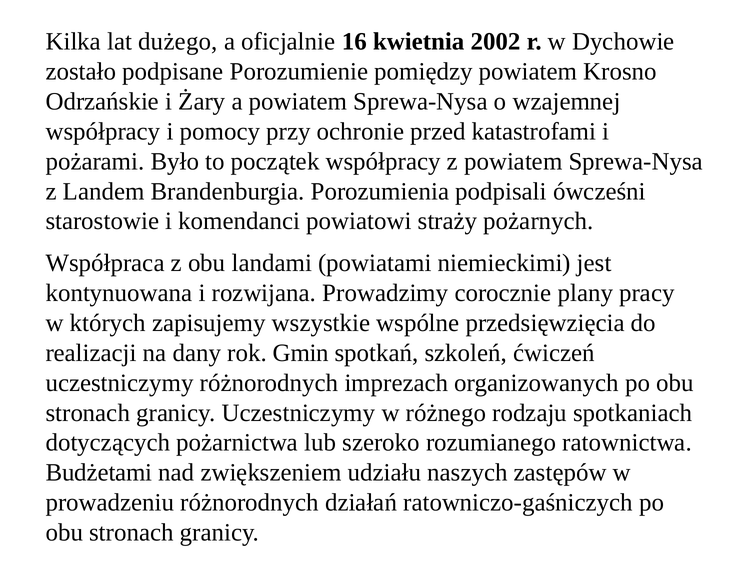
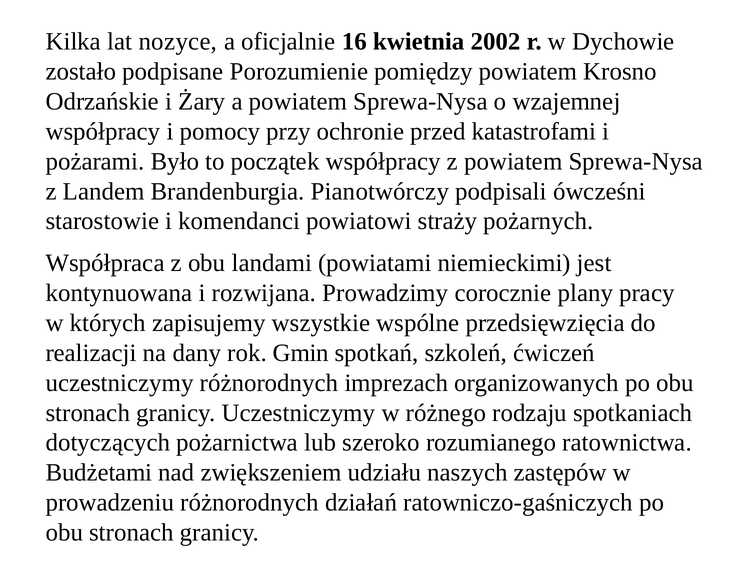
dużego: dużego -> nozyce (178, 42)
Porozumienia: Porozumienia -> Pianotwórczy (380, 191)
